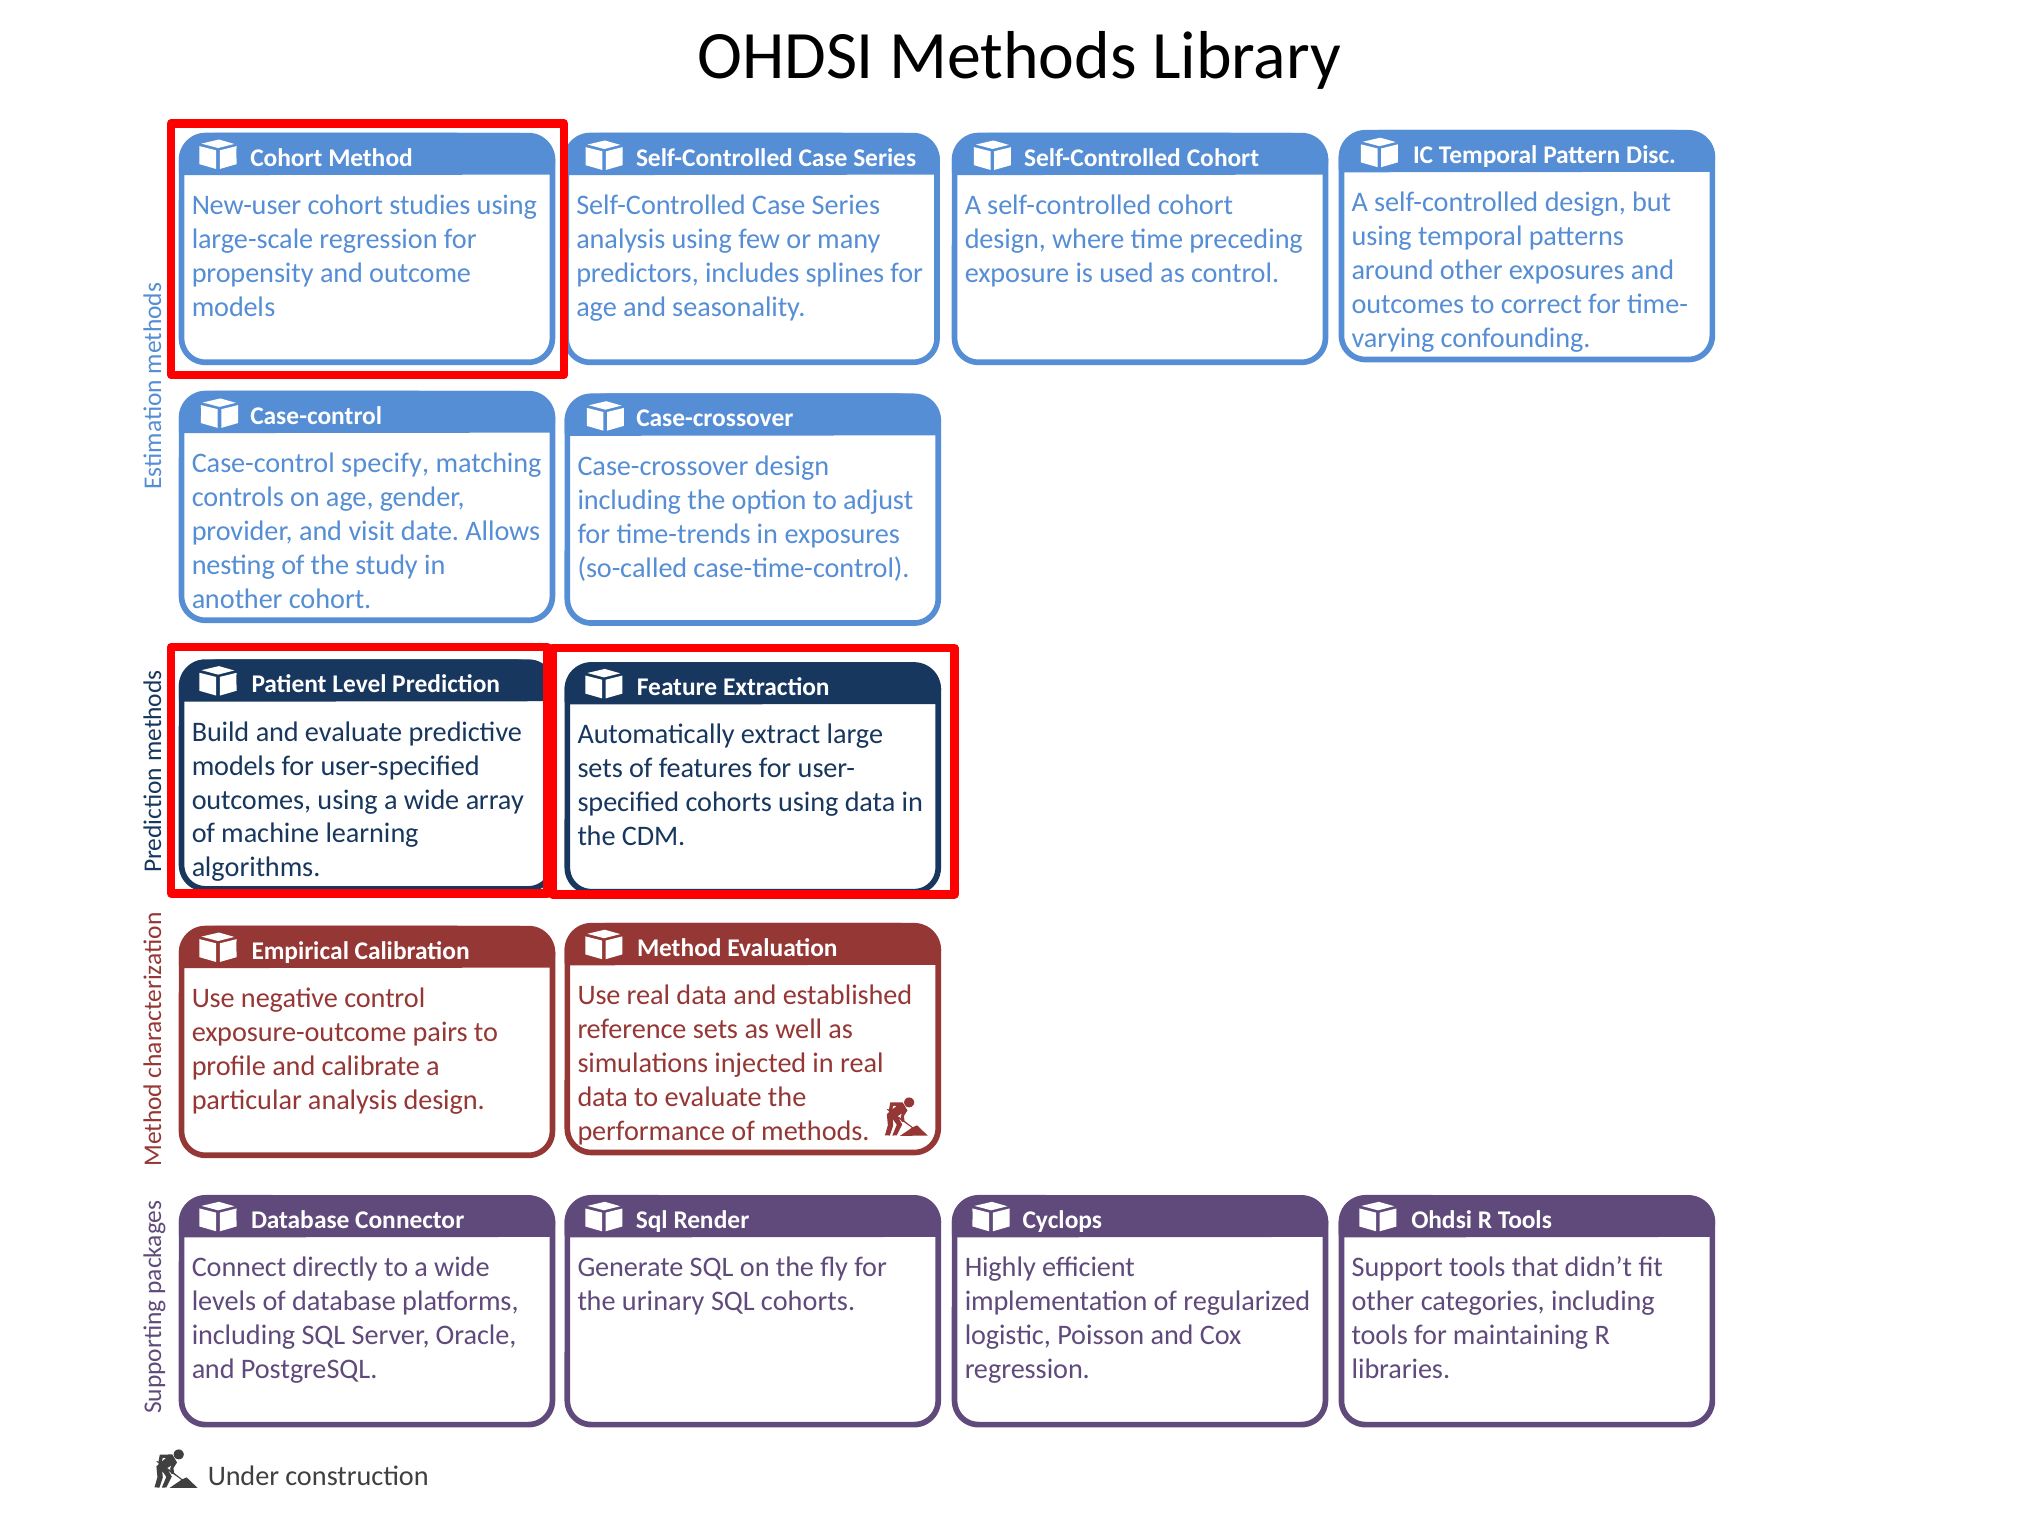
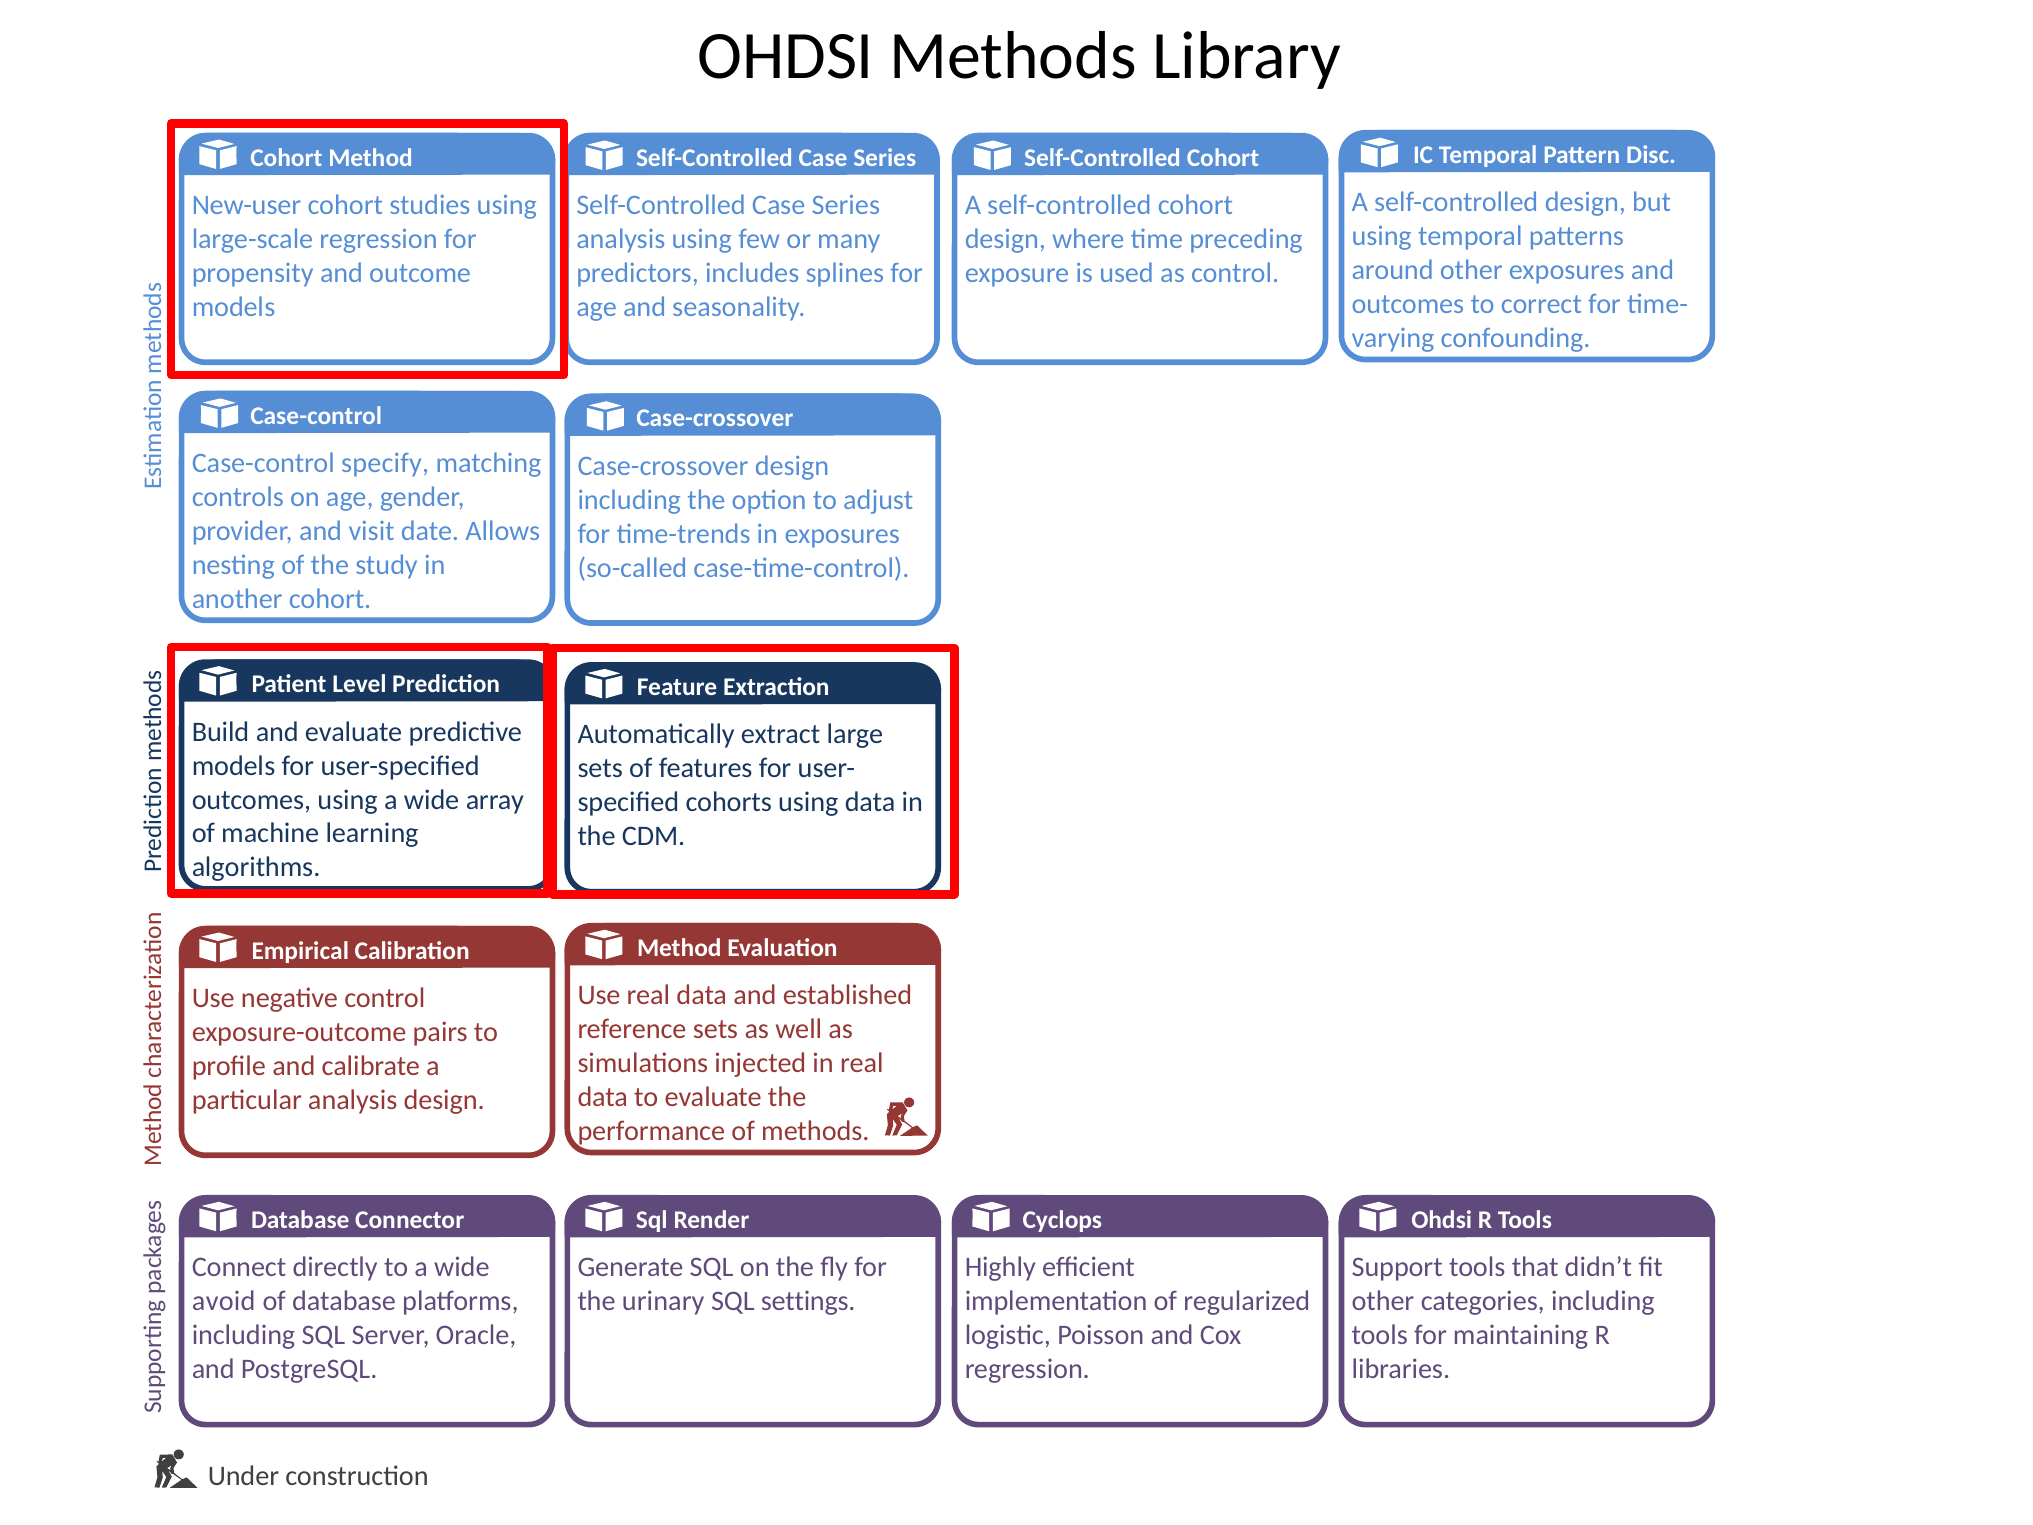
levels: levels -> avoid (224, 1301)
cohorts: cohorts -> settings (808, 1301)
